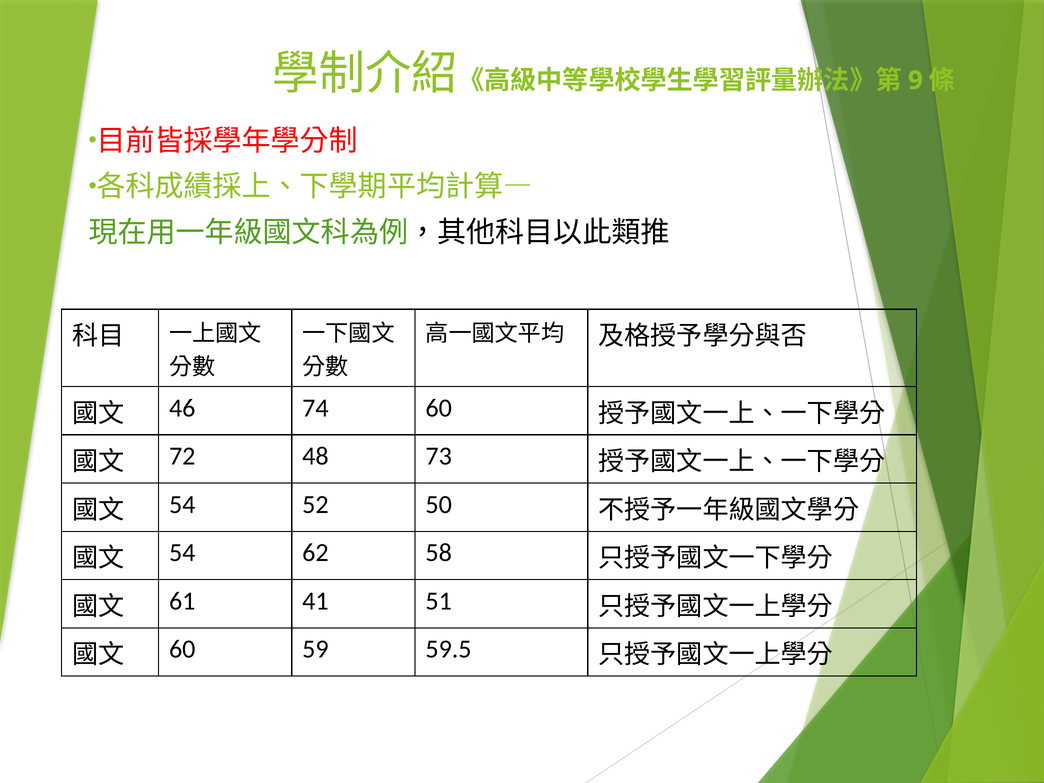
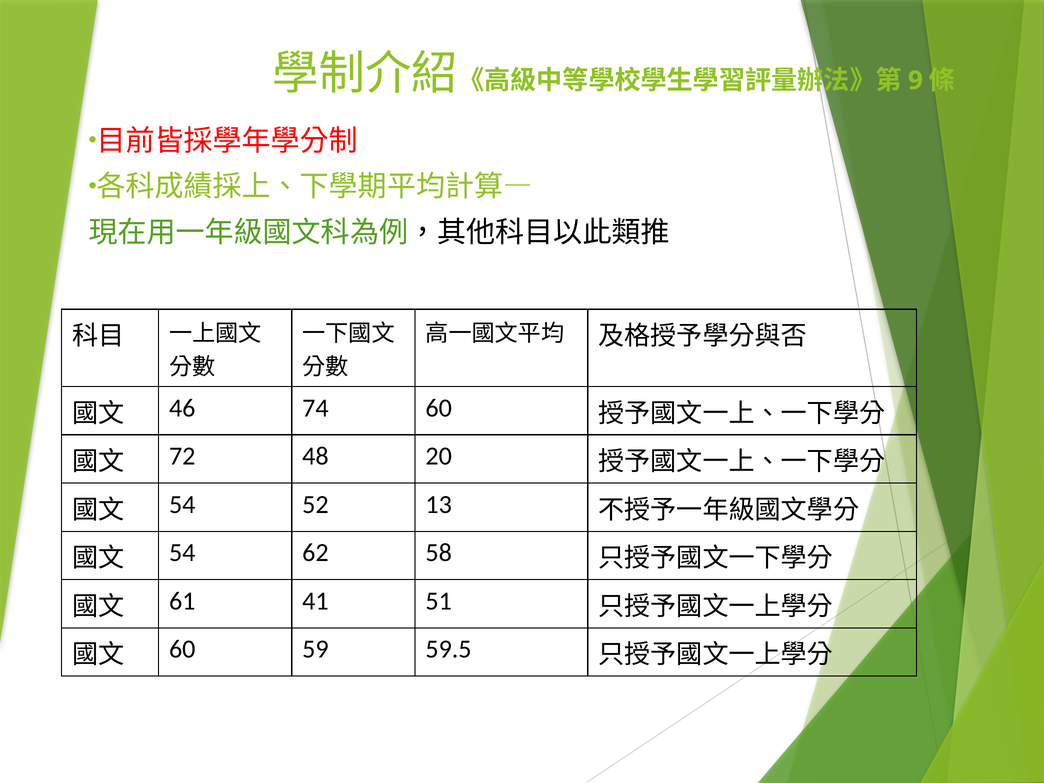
73: 73 -> 20 (439, 456)
50: 50 -> 13 (439, 505)
